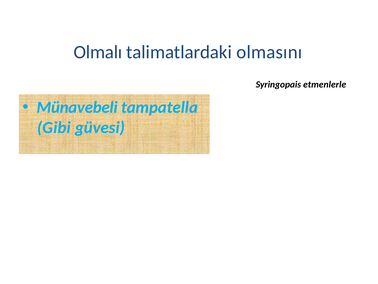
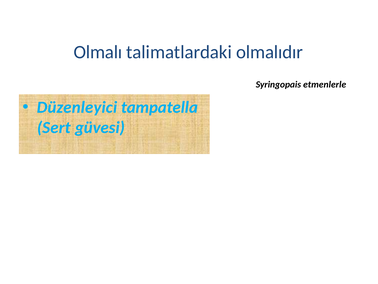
olmasını: olmasını -> olmalıdır (270, 52)
Münavebeli: Münavebeli -> Düzenleyici (77, 107)
Gibi: Gibi -> Sert (54, 127)
